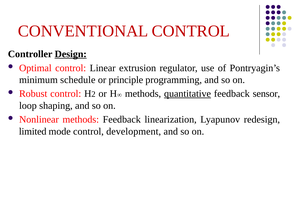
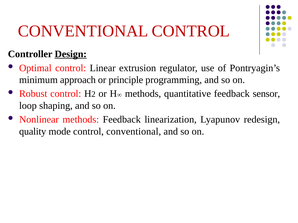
schedule: schedule -> approach (78, 80)
quantitative underline: present -> none (188, 94)
limited: limited -> quality (33, 132)
control development: development -> conventional (134, 132)
